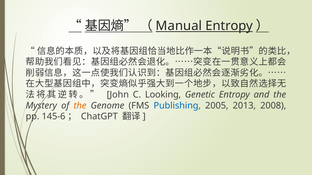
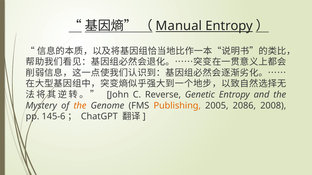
Looking: Looking -> Reverse (163, 95)
Publishing colour: blue -> orange (177, 106)
2013: 2013 -> 2086 (244, 106)
